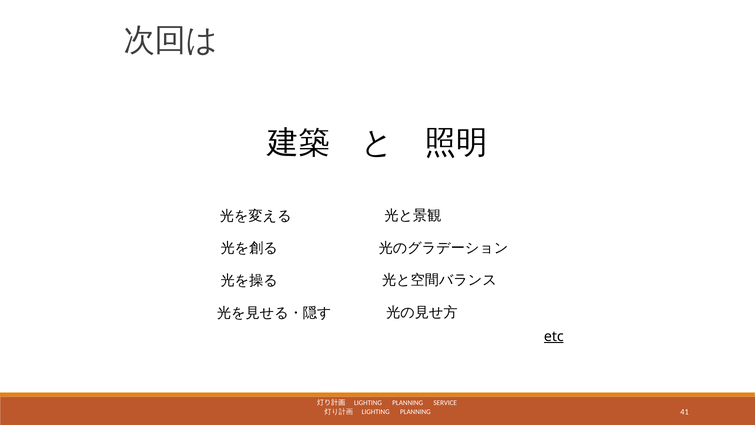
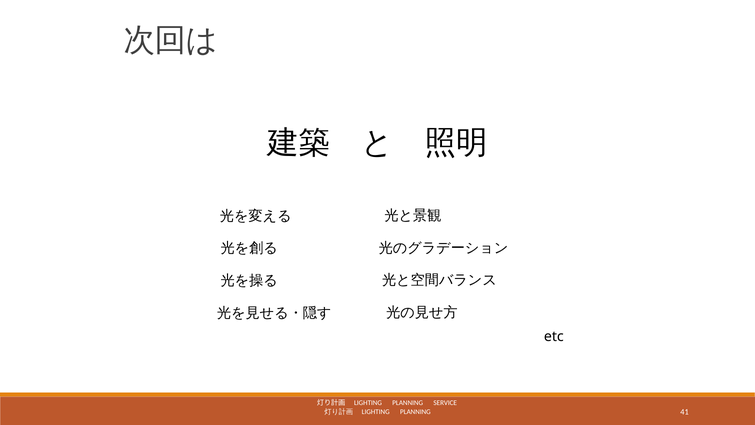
etc underline: present -> none (554, 336)
